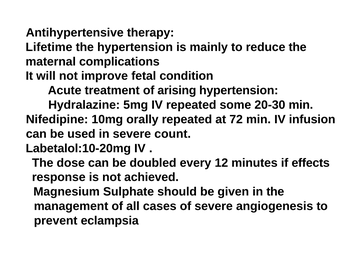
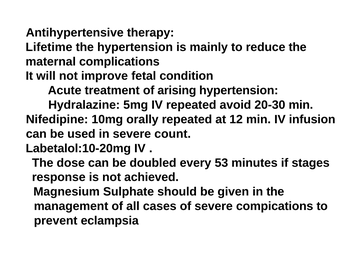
some: some -> avoid (235, 105)
72: 72 -> 12 (236, 120)
12: 12 -> 53 (221, 163)
effects: effects -> stages (311, 163)
angiogenesis: angiogenesis -> compications (275, 207)
